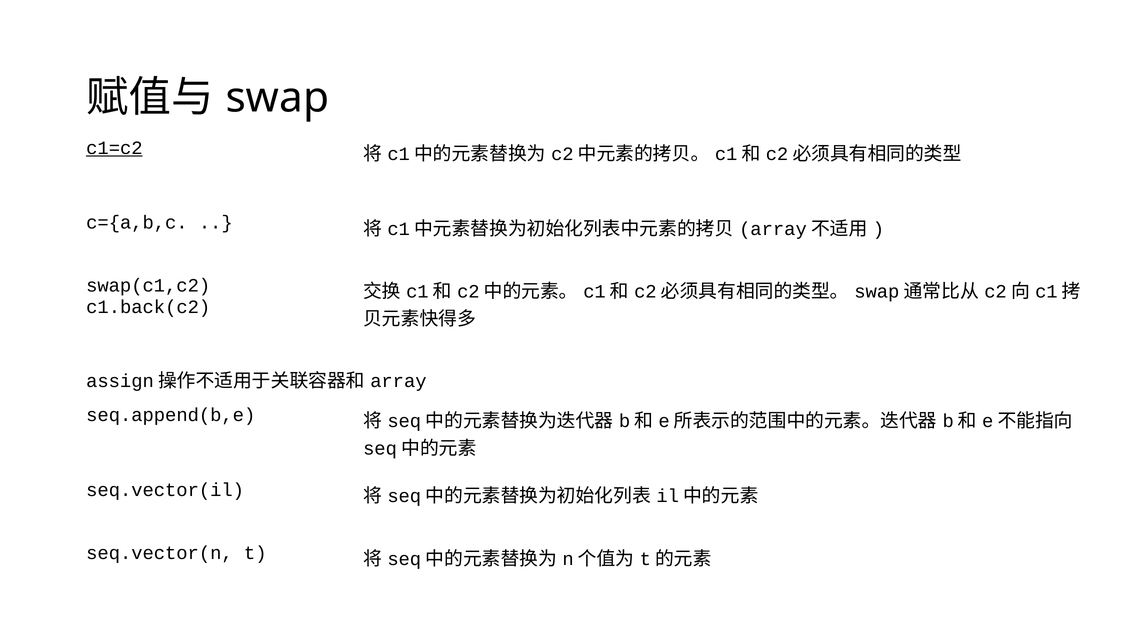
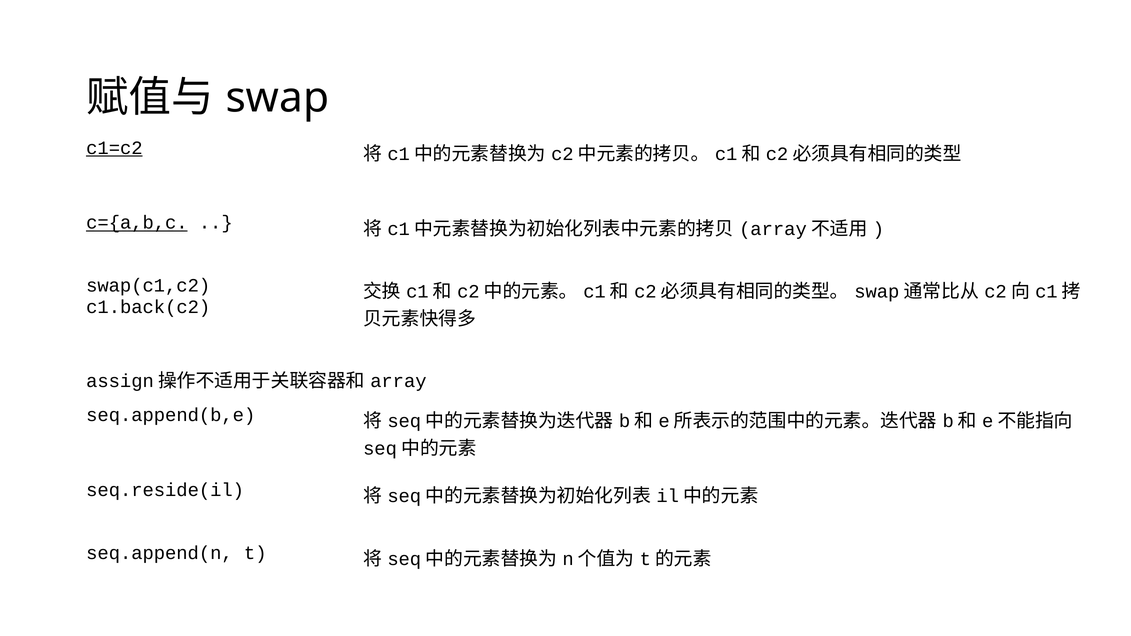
c={a,b,c underline: none -> present (137, 223)
seq.vector(il: seq.vector(il -> seq.reside(il (165, 490)
seq.vector(n: seq.vector(n -> seq.append(n (159, 553)
